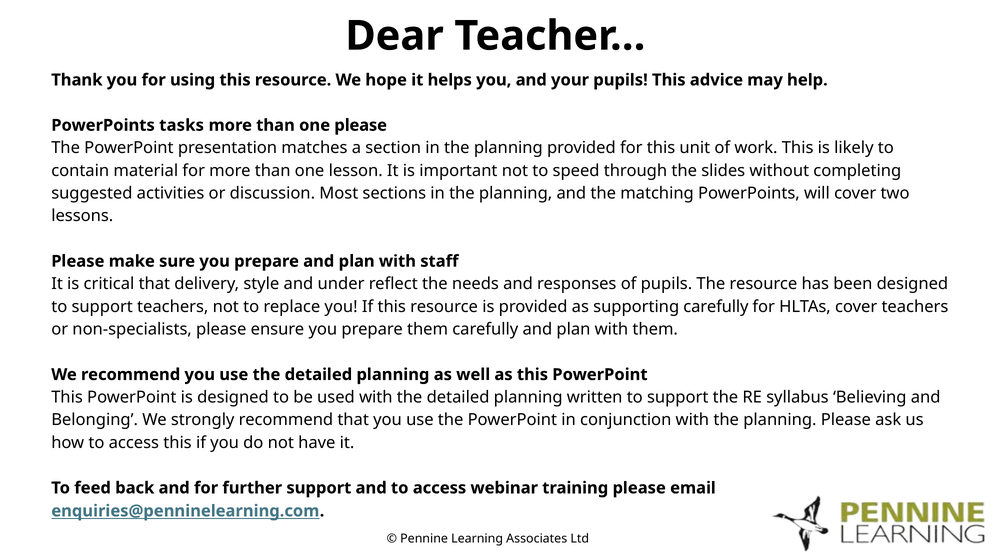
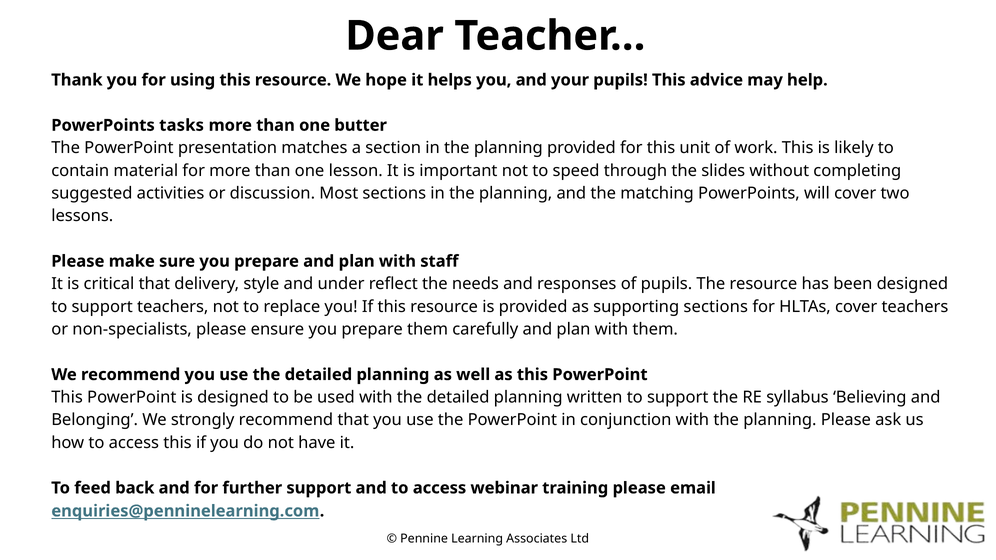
one please: please -> butter (361, 125)
supporting carefully: carefully -> sections (716, 307)
